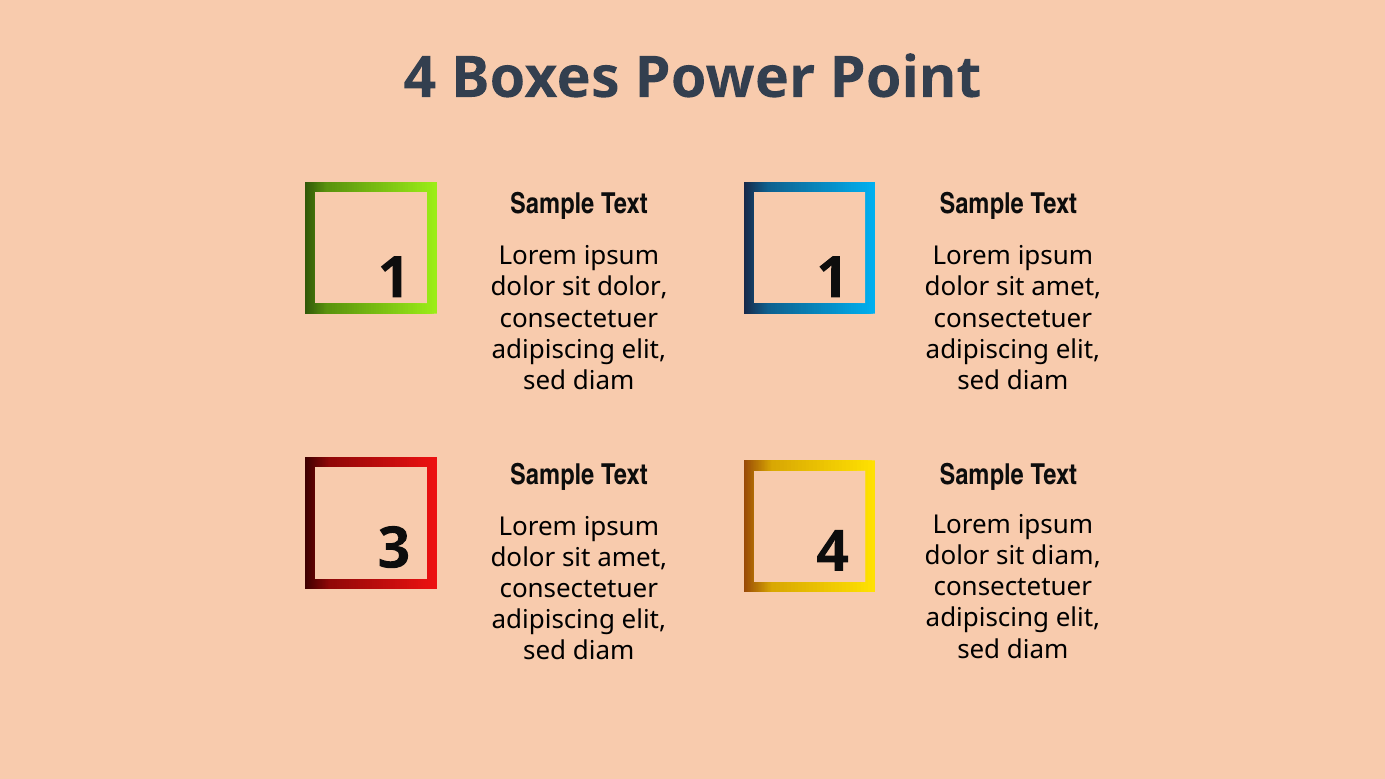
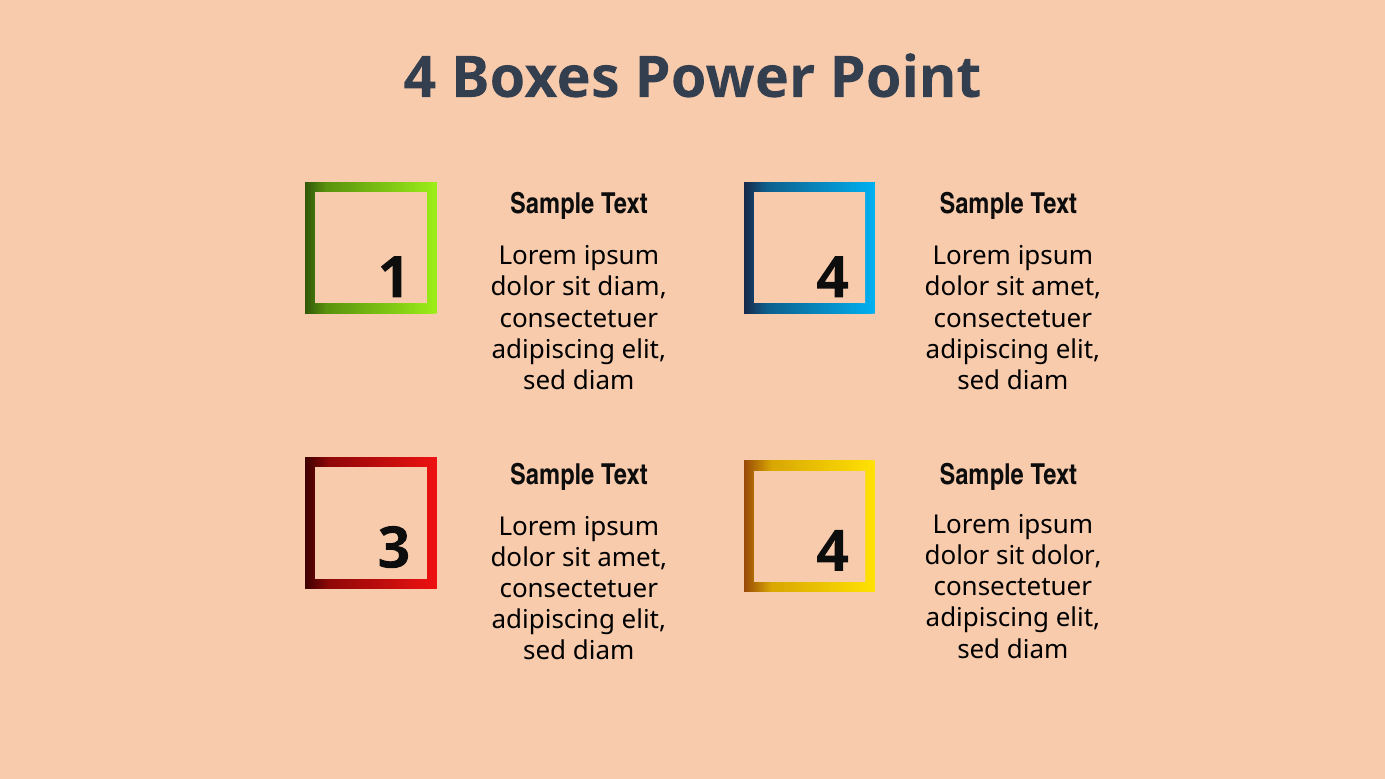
1 1: 1 -> 4 (833, 278)
sit dolor: dolor -> diam (632, 287)
sit diam: diam -> dolor (1066, 556)
